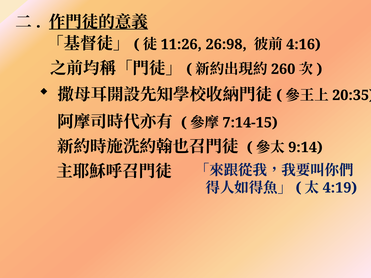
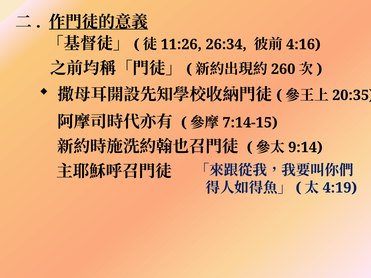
26:98: 26:98 -> 26:34 (226, 44)
